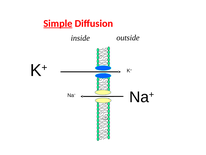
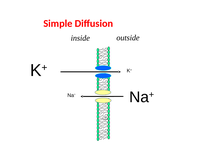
Simple underline: present -> none (58, 23)
